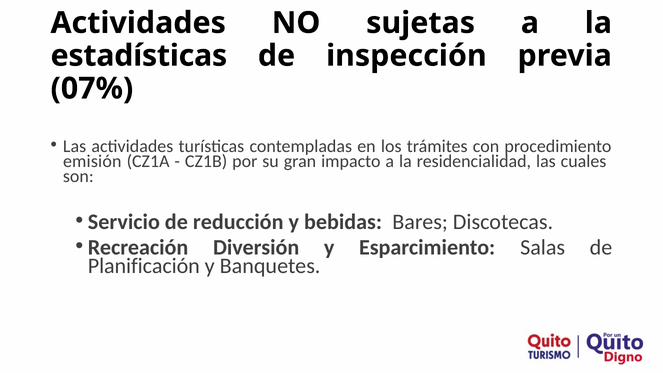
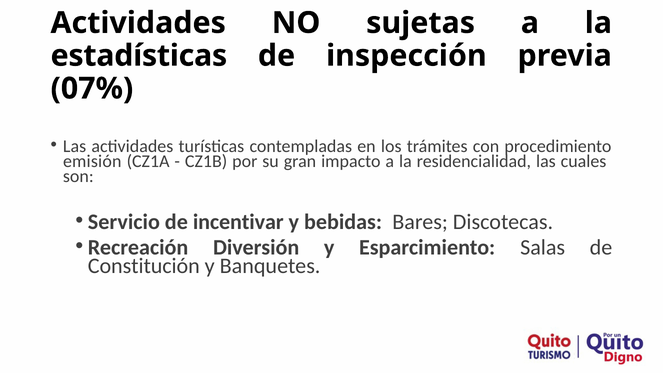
reducción: reducción -> incentivar (238, 222)
Planificación: Planificación -> Constitución (144, 266)
